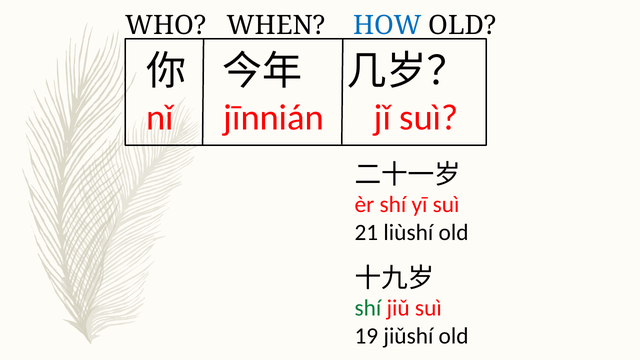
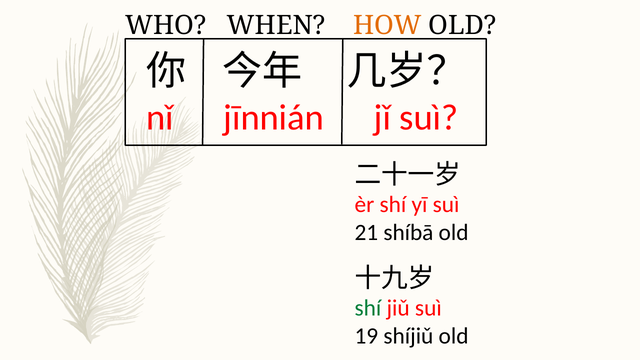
HOW colour: blue -> orange (387, 25)
liùshí: liùshí -> shíbā (408, 233)
jiǔshí: jiǔshí -> shíjiǔ (408, 336)
